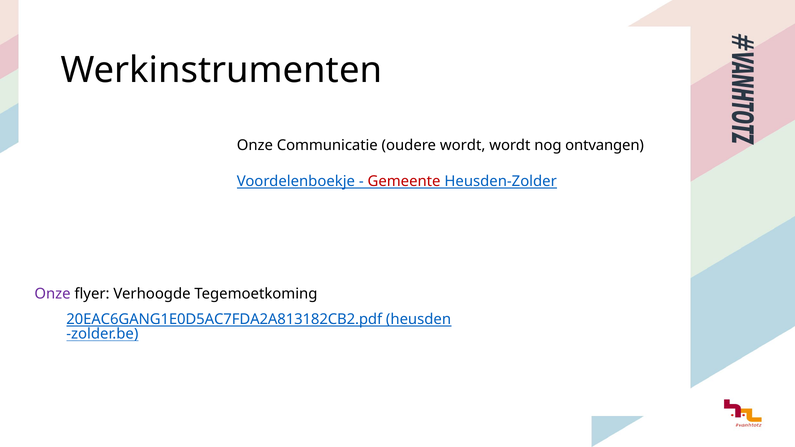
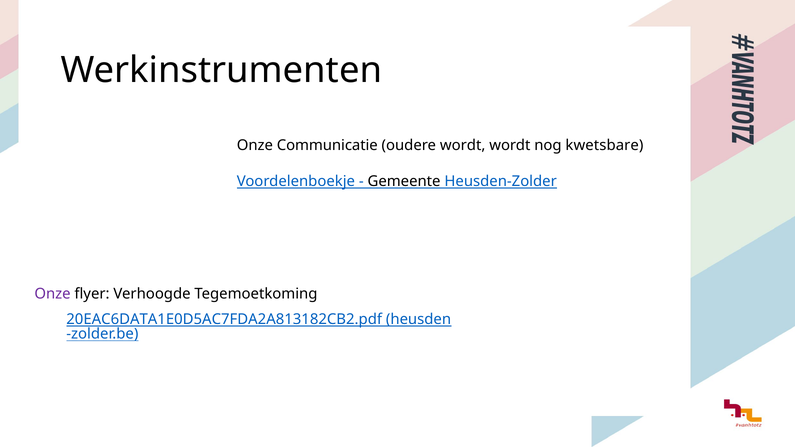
ontvangen: ontvangen -> kwetsbare (604, 146)
Gemeente colour: red -> black (404, 181)
20EAC6GANG1E0D5AC7FDA2A813182CB2.pdf: 20EAC6GANG1E0D5AC7FDA2A813182CB2.pdf -> 20EAC6DATA1E0D5AC7FDA2A813182CB2.pdf (224, 319)
